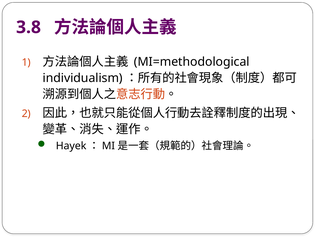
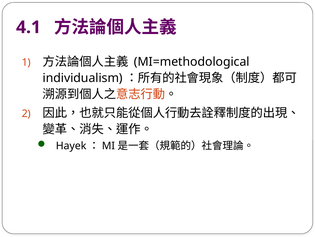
3.8: 3.8 -> 4.1 (29, 27)
